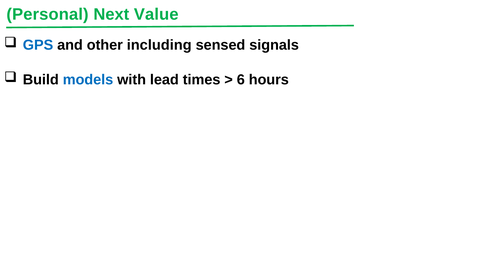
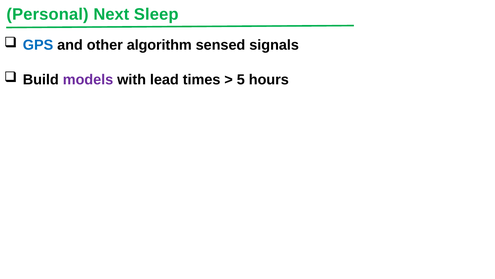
Value: Value -> Sleep (156, 14)
including: including -> algorithm (159, 45)
models colour: blue -> purple (88, 79)
6: 6 -> 5 (241, 79)
